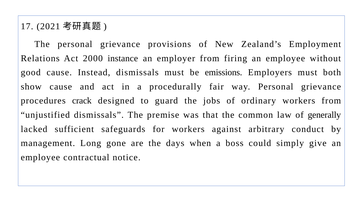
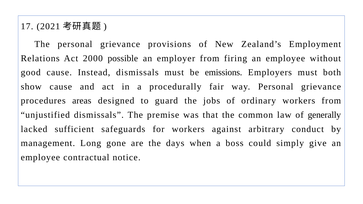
instance: instance -> possible (123, 58)
crack: crack -> areas (82, 101)
